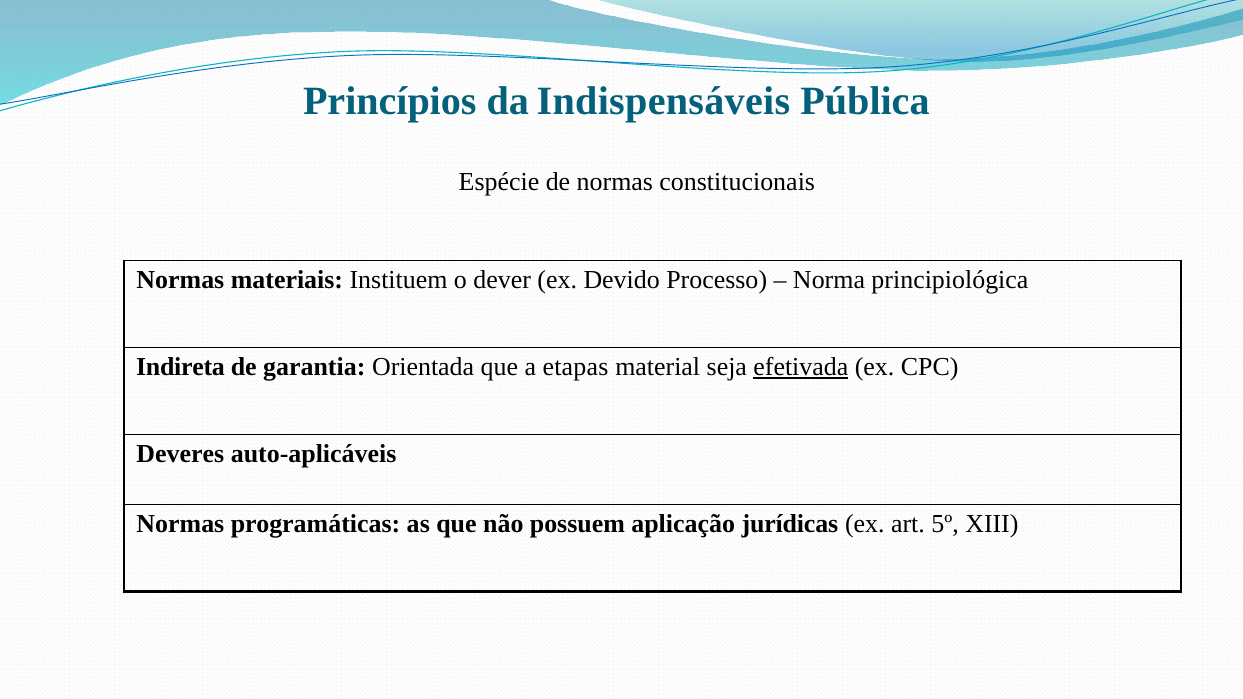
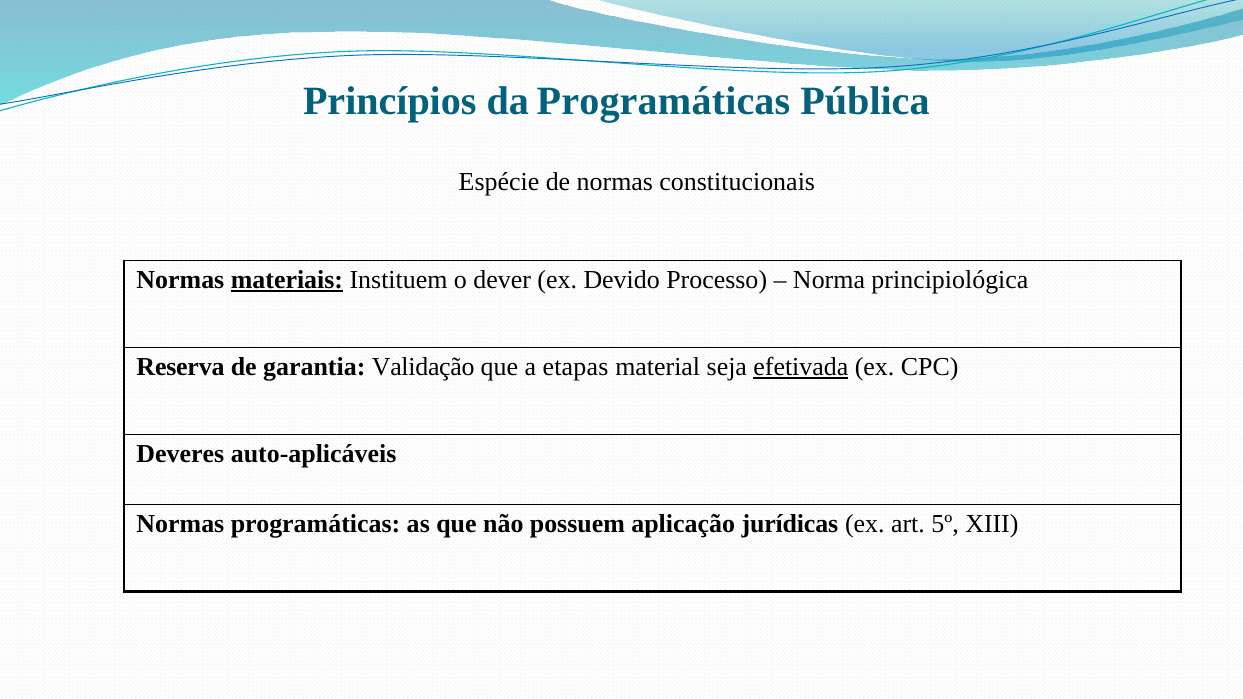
da Indispensáveis: Indispensáveis -> Programáticas (664, 102)
materiais underline: none -> present (287, 280)
Indireta: Indireta -> Reserva (180, 367)
Orientada: Orientada -> Validação (423, 367)
